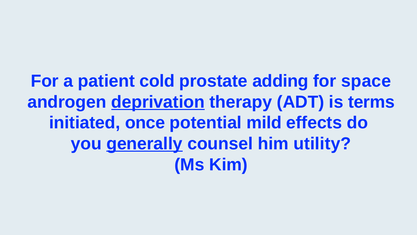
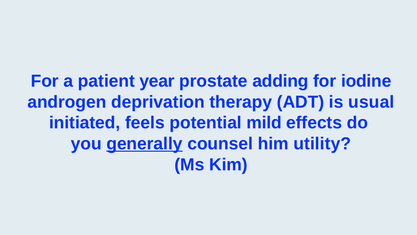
cold: cold -> year (157, 81)
space: space -> iodine (366, 81)
deprivation underline: present -> none (158, 102)
terms: terms -> usual (371, 102)
once: once -> feels (145, 123)
